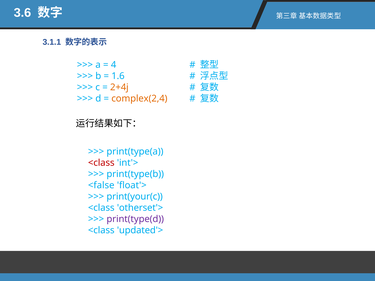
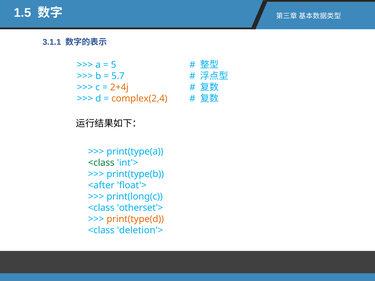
3.6: 3.6 -> 1.5 (22, 13)
4: 4 -> 5 (114, 65)
1.6: 1.6 -> 5.7 (118, 76)
<class colour: red -> green (101, 163)
<false: <false -> <after (101, 185)
print(your(c: print(your(c -> print(long(c (135, 197)
print(type(d colour: purple -> orange (135, 219)
updated'>: updated'> -> deletion'> (140, 230)
